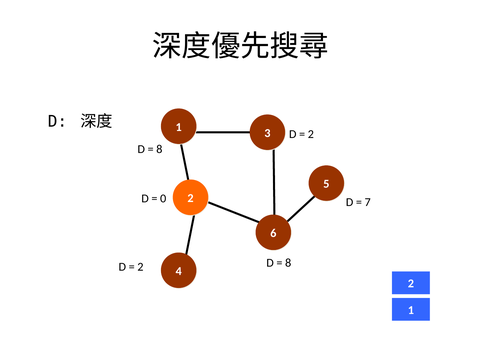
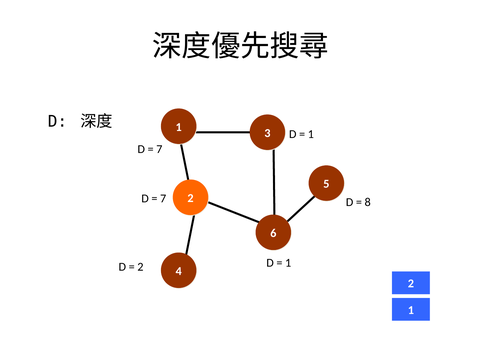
2: 2 -> 1 (311, 134)
8: 8 -> 7 (159, 149)
0: 0 -> 7 (163, 198)
7: 7 -> 8 (368, 202)
8: 8 -> 1 (288, 263)
